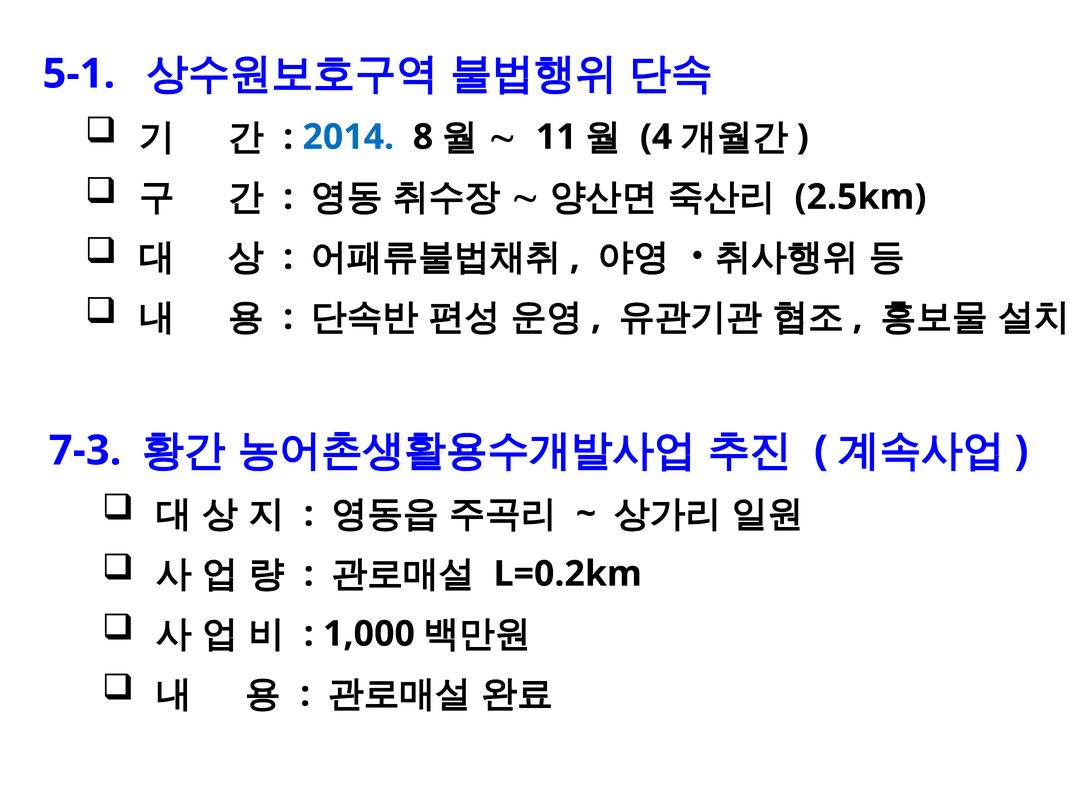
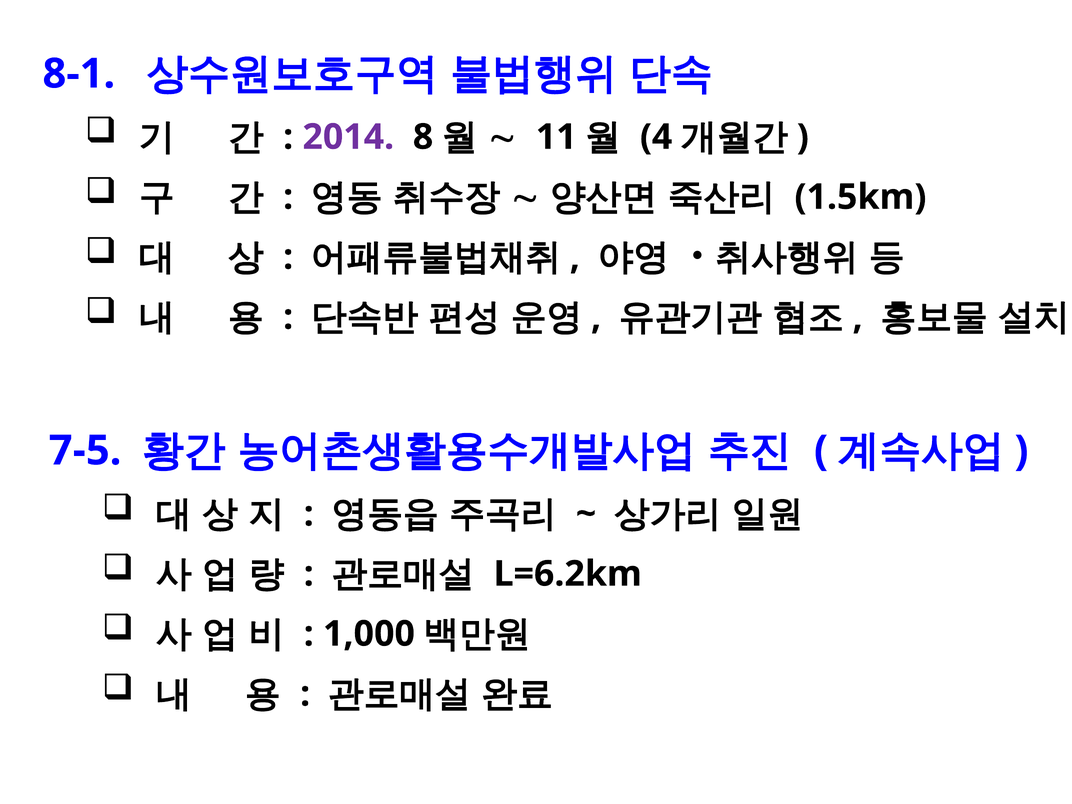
5-1: 5-1 -> 8-1 (79, 74)
2014 colour: blue -> purple (348, 137)
2.5km: 2.5km -> 1.5km (860, 197)
7-3: 7-3 -> 7-5 (85, 451)
L=0.2km: L=0.2km -> L=6.2km (568, 574)
